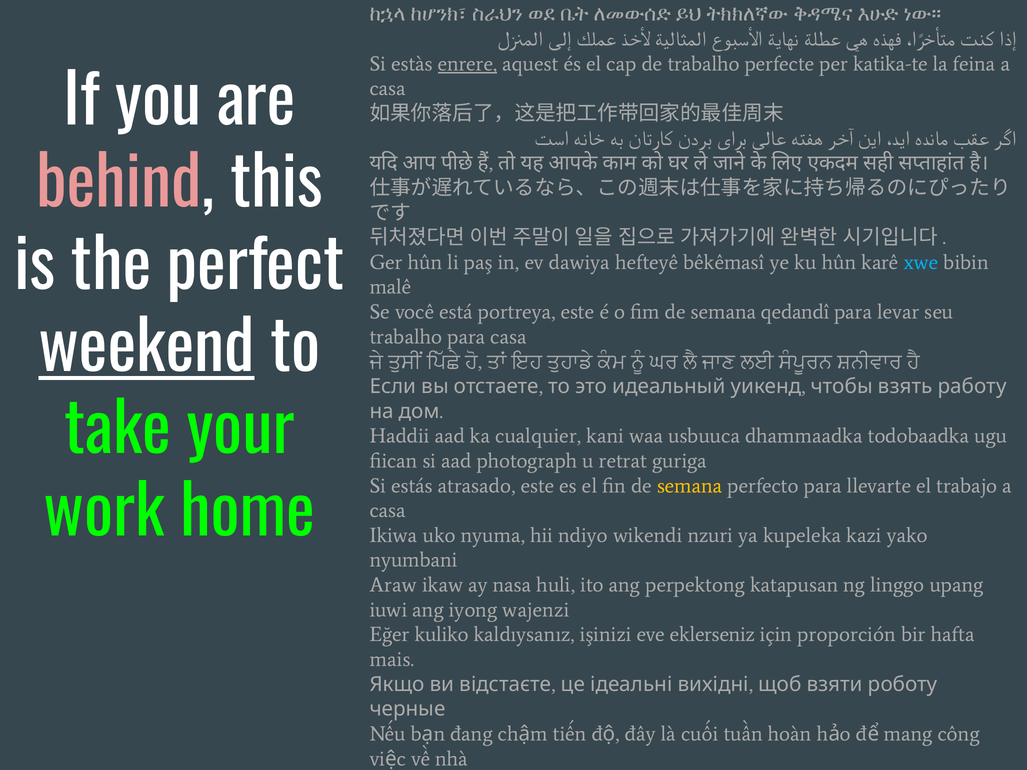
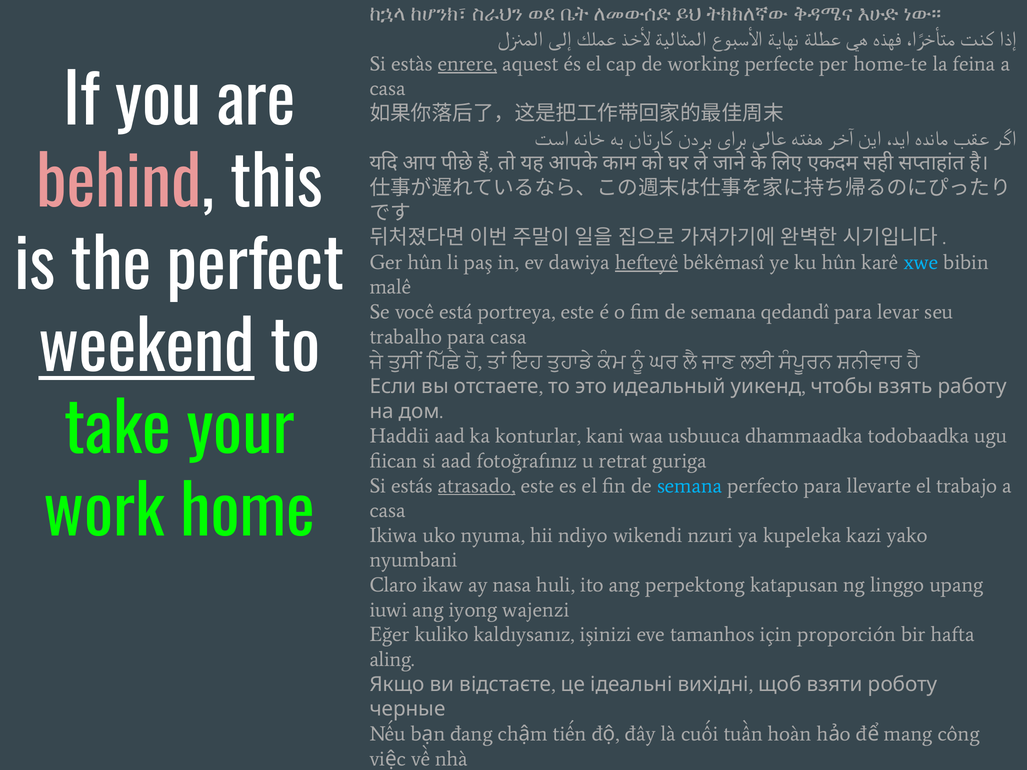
de trabalho: trabalho -> working (703, 64)
katika-te: katika-te -> home-te (890, 64)
hefteyê underline: none -> present (647, 262)
cualquier: cualquier -> konturlar (538, 436)
photograph: photograph -> fotoğrafınız (527, 461)
atrasado underline: none -> present (477, 486)
semana colour: yellow -> light blue (690, 486)
Araw: Araw -> Claro (393, 585)
eklerseniz: eklerseniz -> tamanhos (712, 635)
mais: mais -> aling (392, 660)
